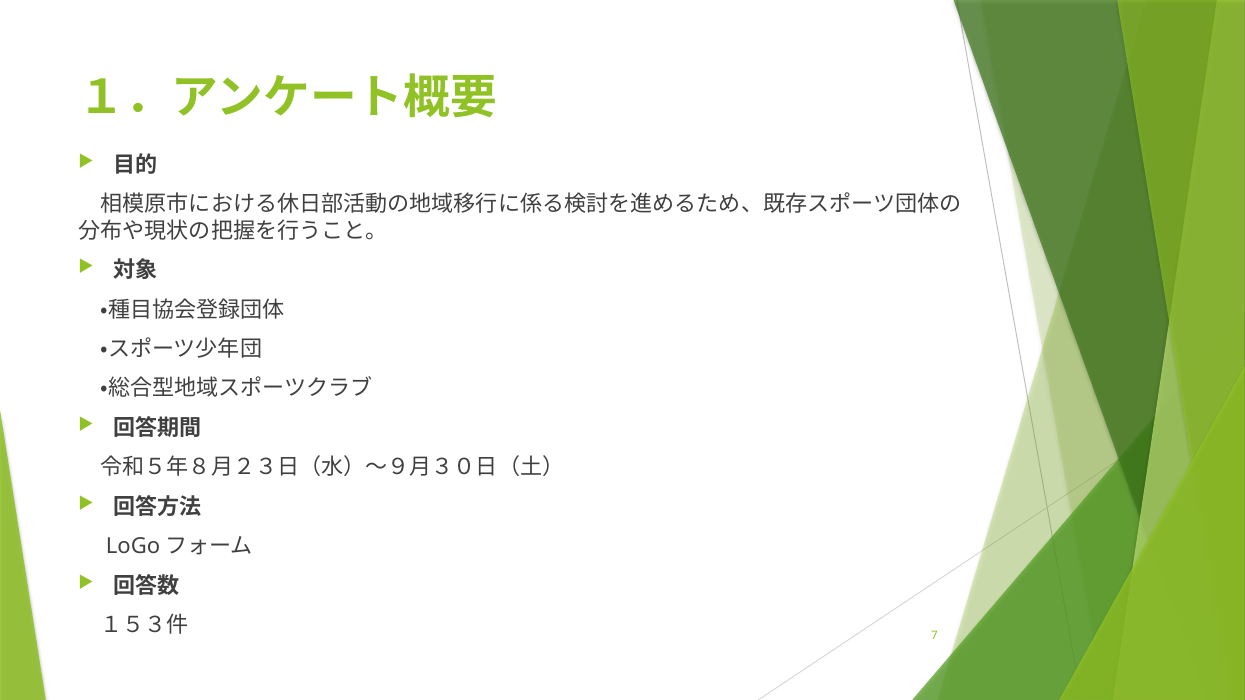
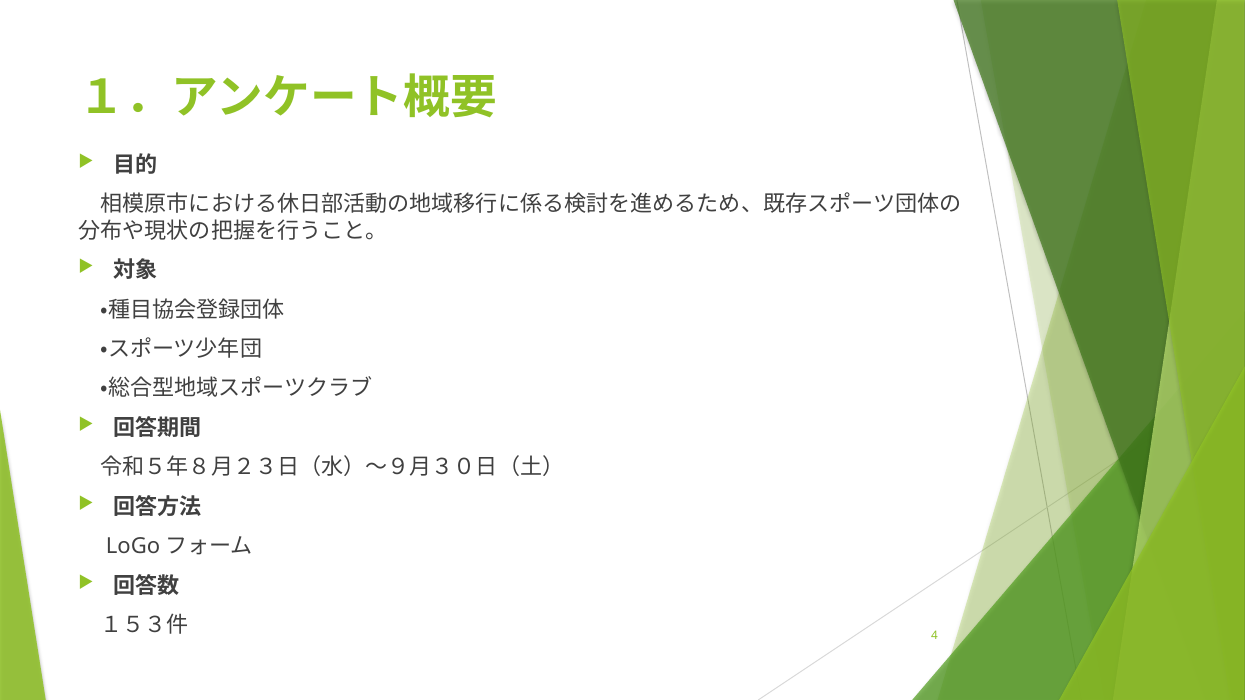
7: 7 -> 4 (934, 635)
